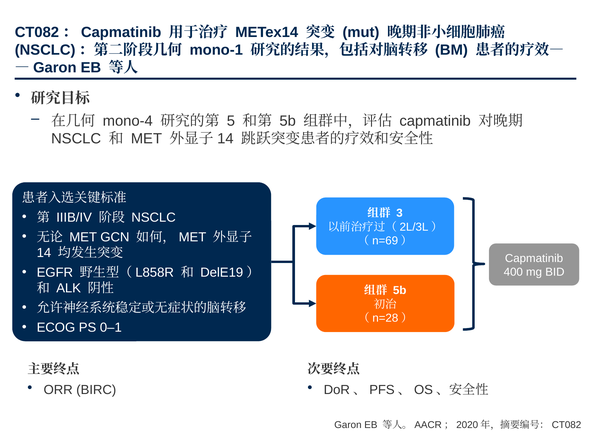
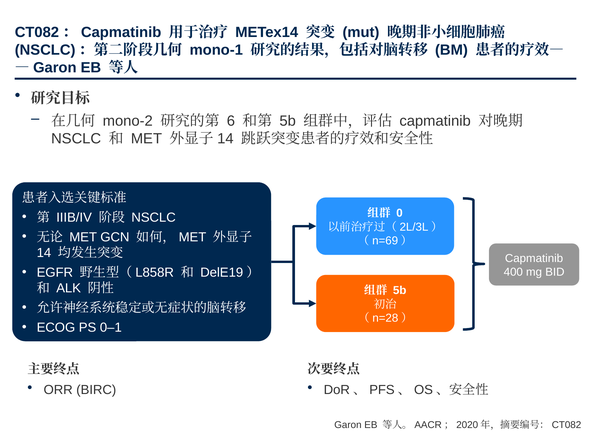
mono-4: mono-4 -> mono-2 (128, 121)
5: 5 -> 6 (231, 121)
3: 3 -> 0 (399, 213)
